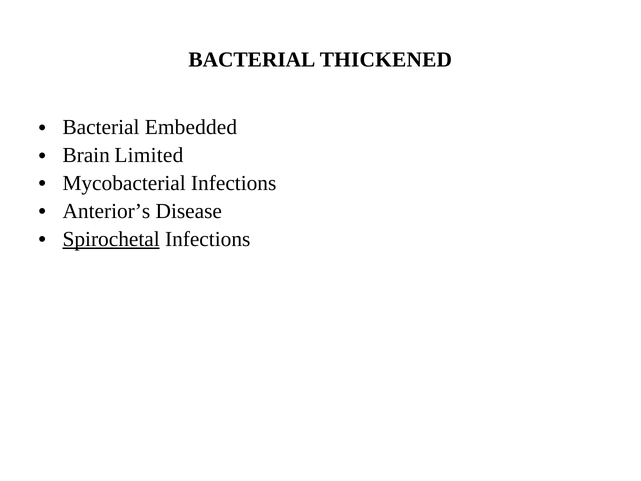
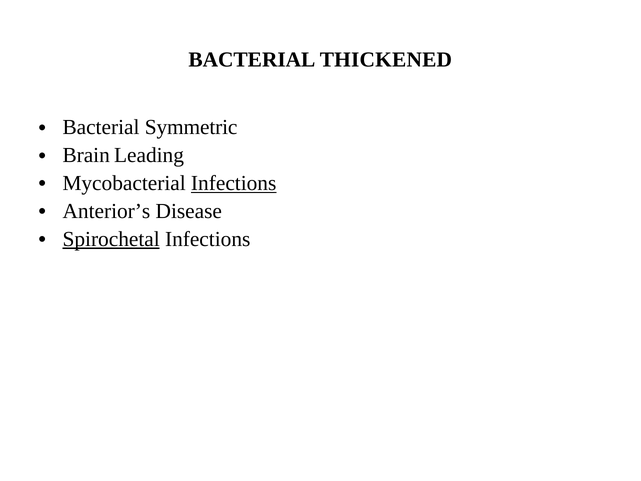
Embedded: Embedded -> Symmetric (191, 127)
Limited: Limited -> Leading (149, 155)
Infections underline: none -> present (234, 183)
